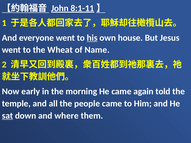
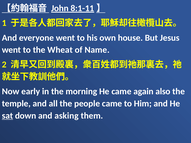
his underline: present -> none (92, 38)
told: told -> also (163, 92)
where: where -> asking (67, 116)
